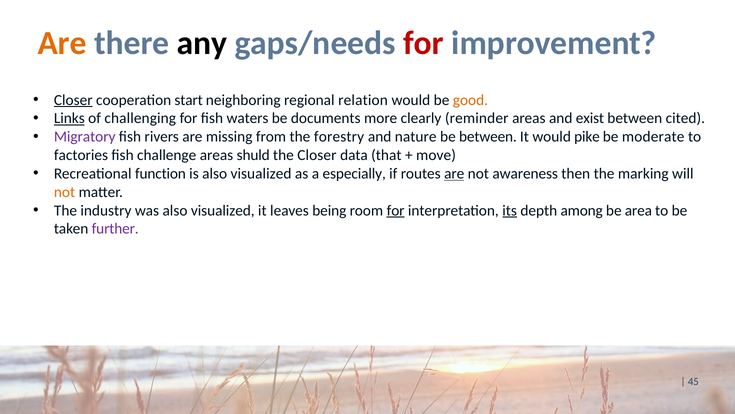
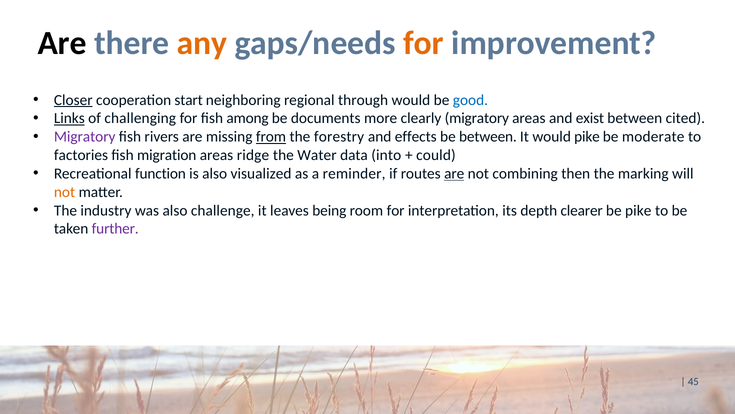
Are colour: orange -> black (62, 43)
any colour: black -> orange (202, 43)
for colour: red -> orange (424, 43)
relation: relation -> through (363, 100)
good colour: orange -> blue (470, 100)
waters: waters -> among (248, 118)
clearly reminder: reminder -> migratory (477, 118)
from underline: none -> present (271, 137)
nature: nature -> effects (416, 137)
challenge: challenge -> migration (167, 155)
shuld: shuld -> ridge (253, 155)
the Closer: Closer -> Water (317, 155)
that: that -> into (386, 155)
move: move -> could (436, 155)
especially: especially -> reminder (354, 173)
awareness: awareness -> combining (525, 173)
was also visualized: visualized -> challenge (223, 210)
for underline: present -> none (396, 210)
its underline: present -> none (510, 210)
among: among -> clearer (582, 210)
be area: area -> pike (638, 210)
